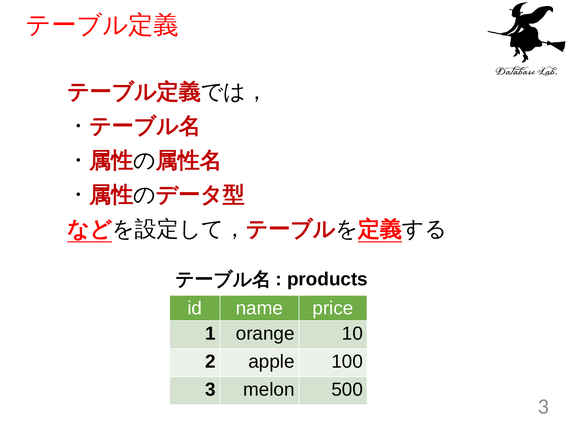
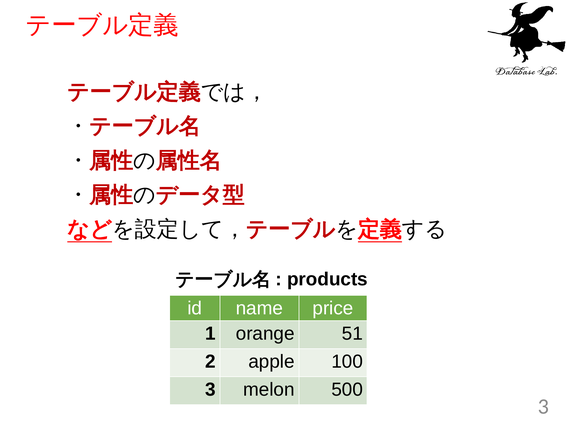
10: 10 -> 51 (352, 334)
